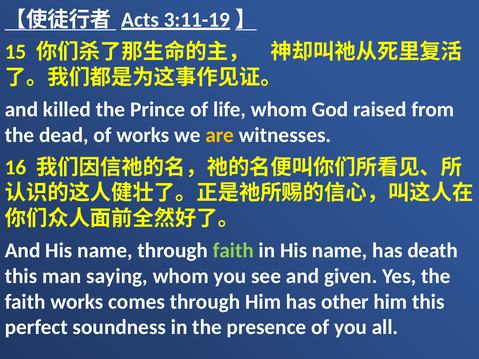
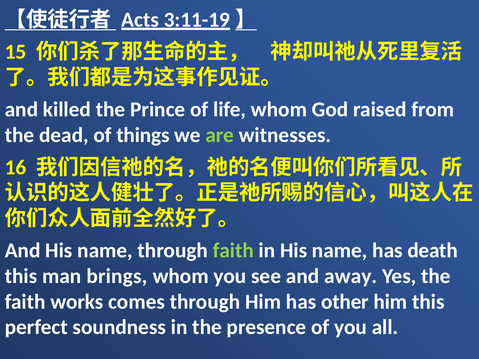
of works: works -> things (143, 135)
are colour: yellow -> light green (220, 135)
saying: saying -> brings (117, 276)
given: given -> away (351, 276)
